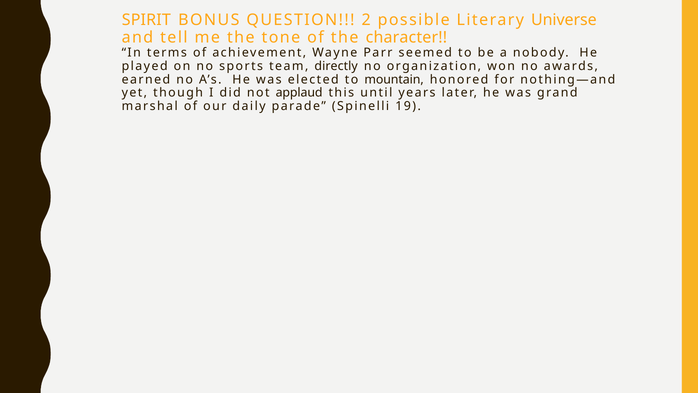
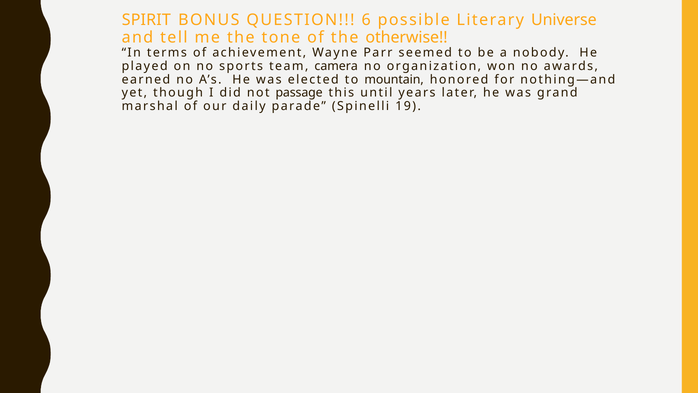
2: 2 -> 6 (366, 20)
character: character -> otherwise (406, 37)
directly: directly -> camera (336, 66)
applaud: applaud -> passage (299, 93)
